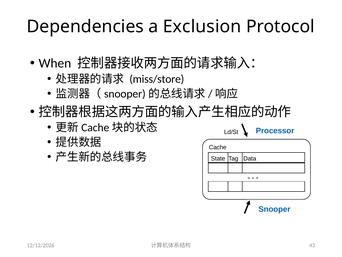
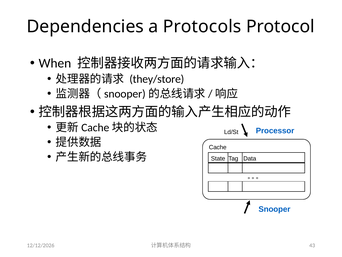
Exclusion: Exclusion -> Protocols (202, 27)
miss/store: miss/store -> they/store (157, 79)
